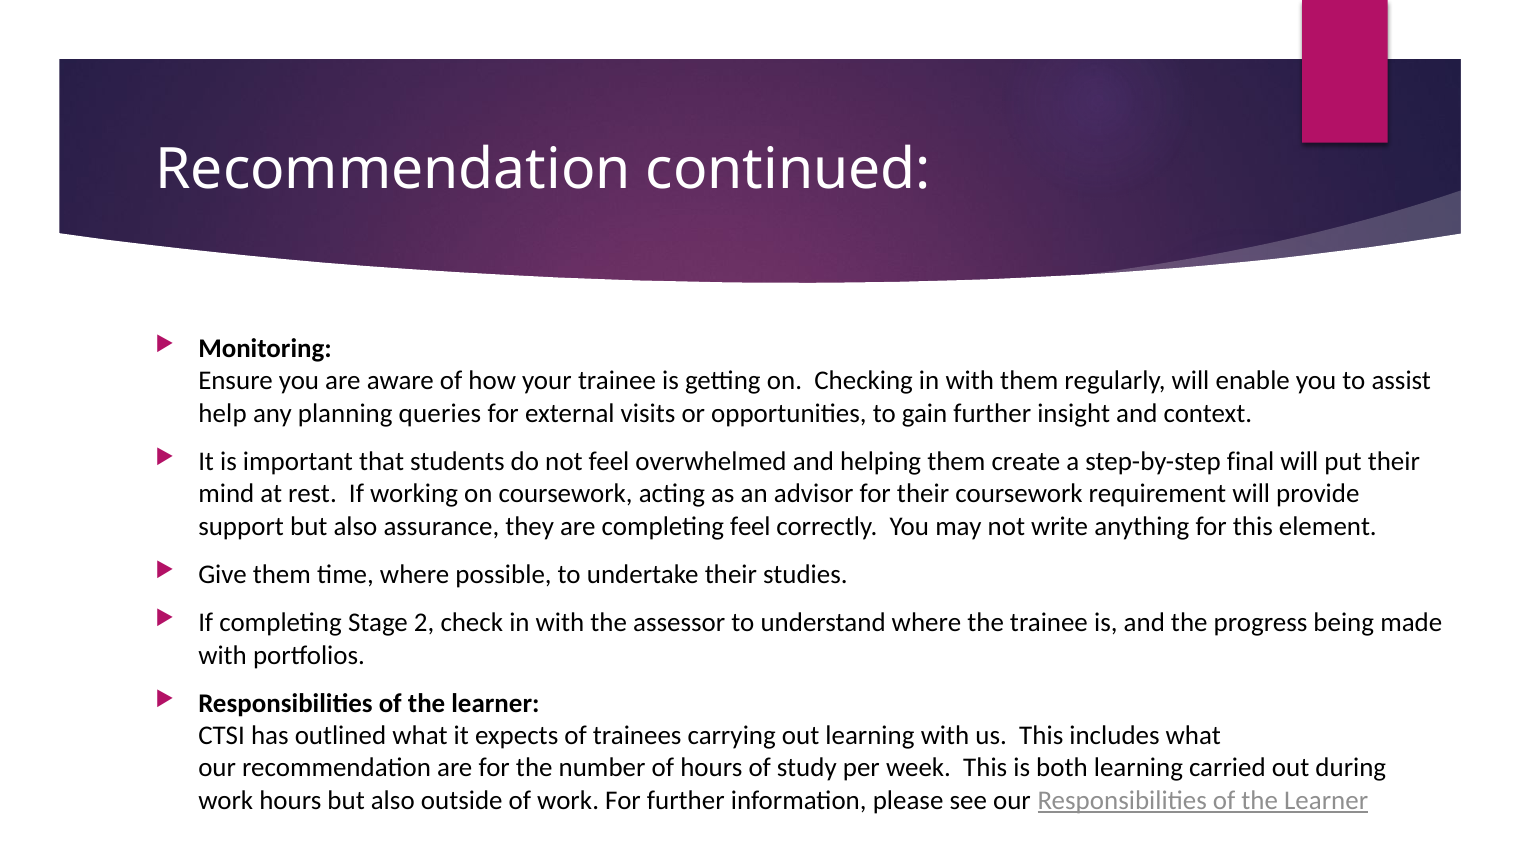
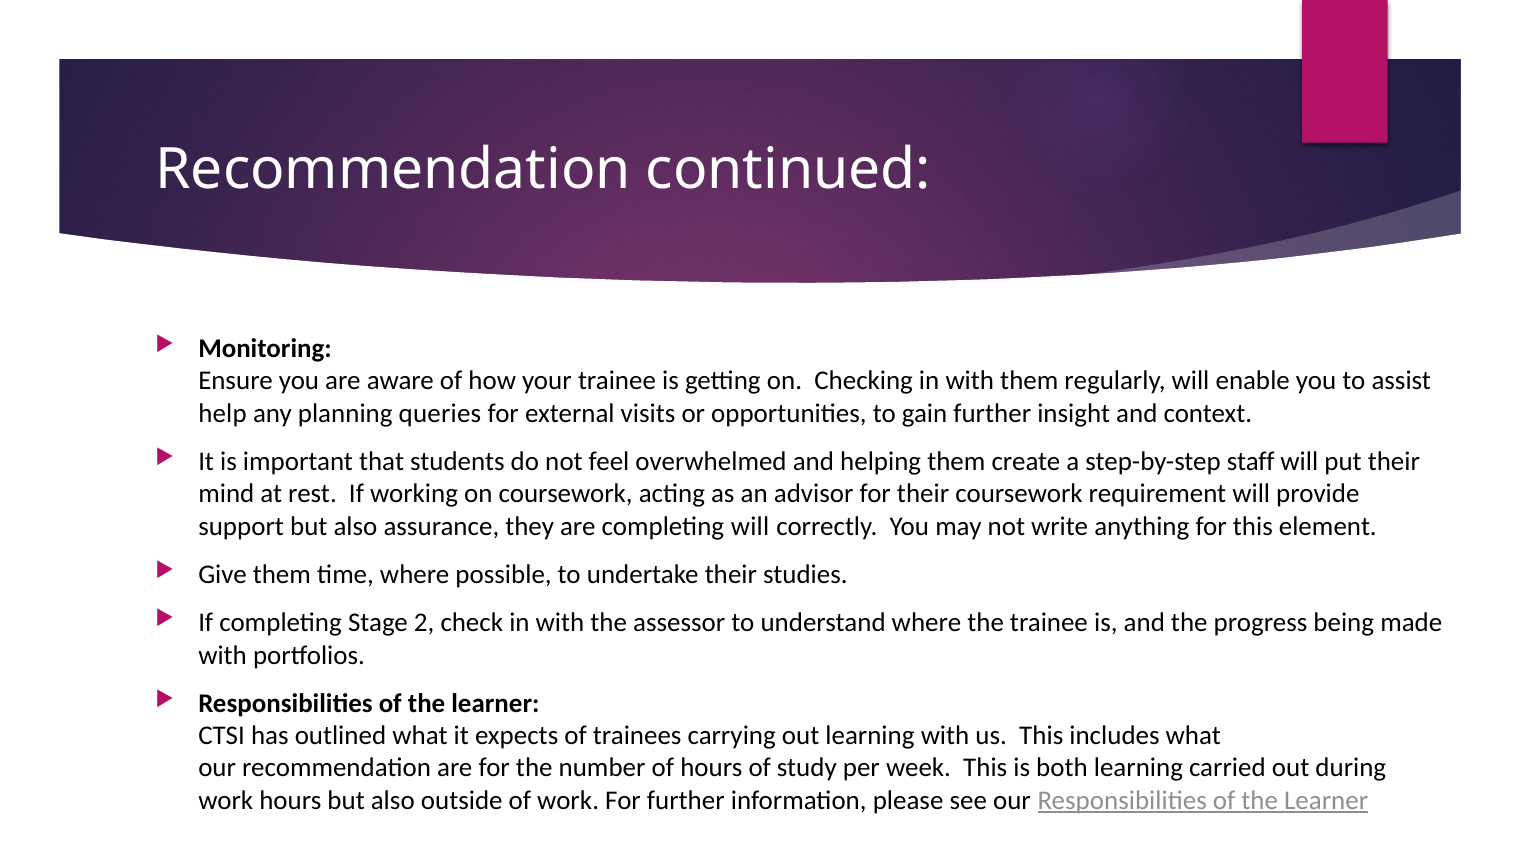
final: final -> staff (1251, 461)
completing feel: feel -> will (750, 526)
